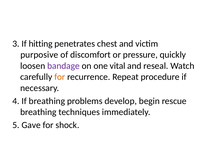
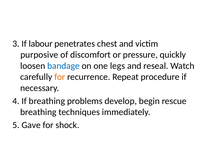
hitting: hitting -> labour (41, 44)
bandage colour: purple -> blue (63, 66)
vital: vital -> legs (118, 66)
